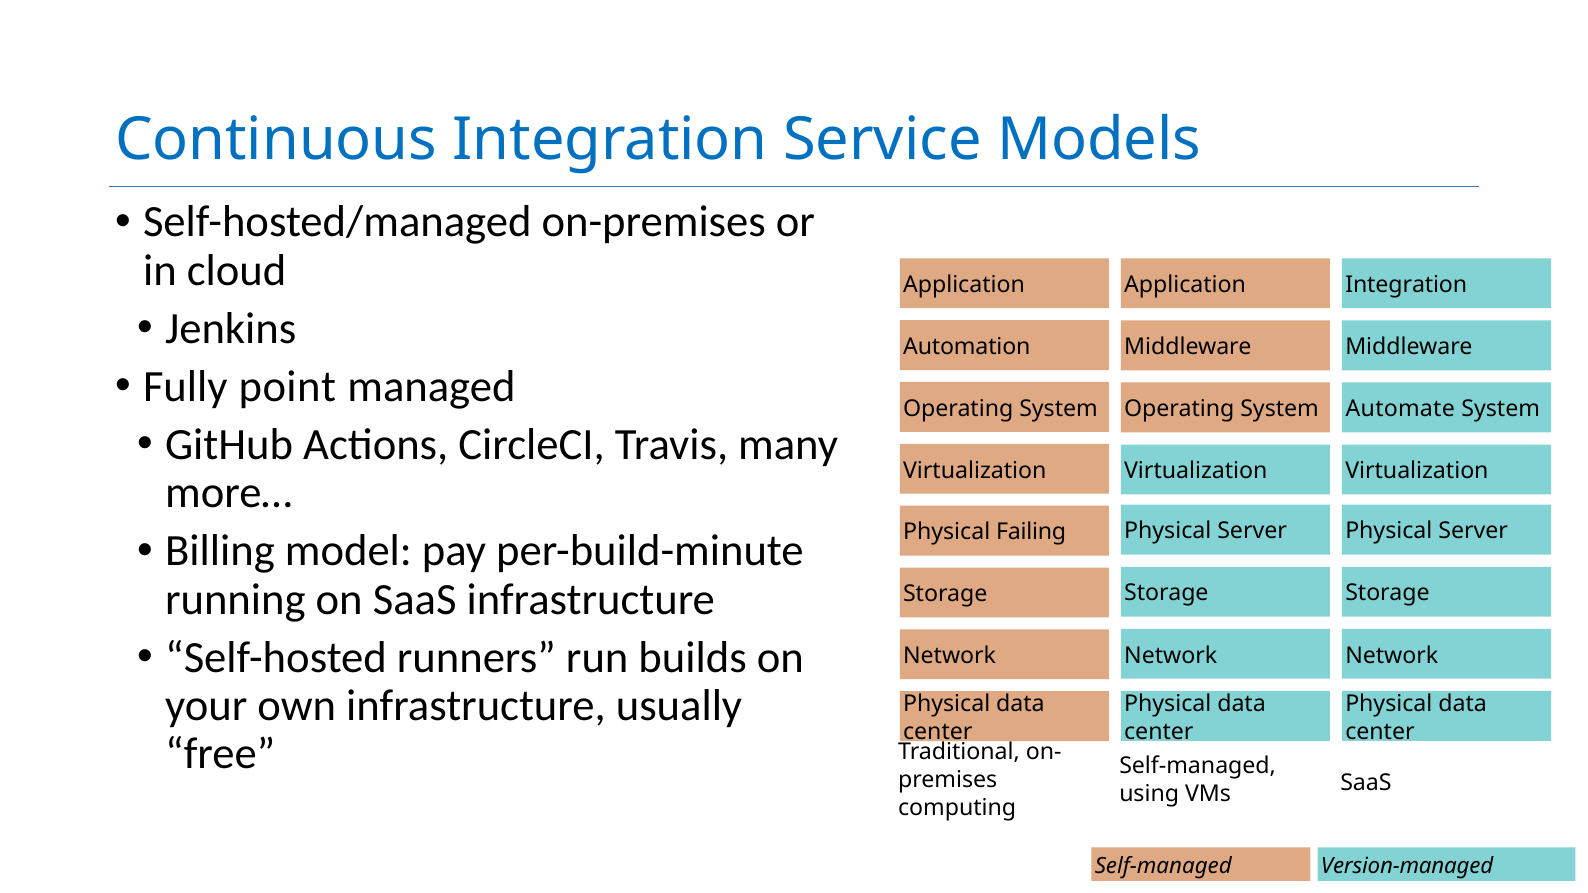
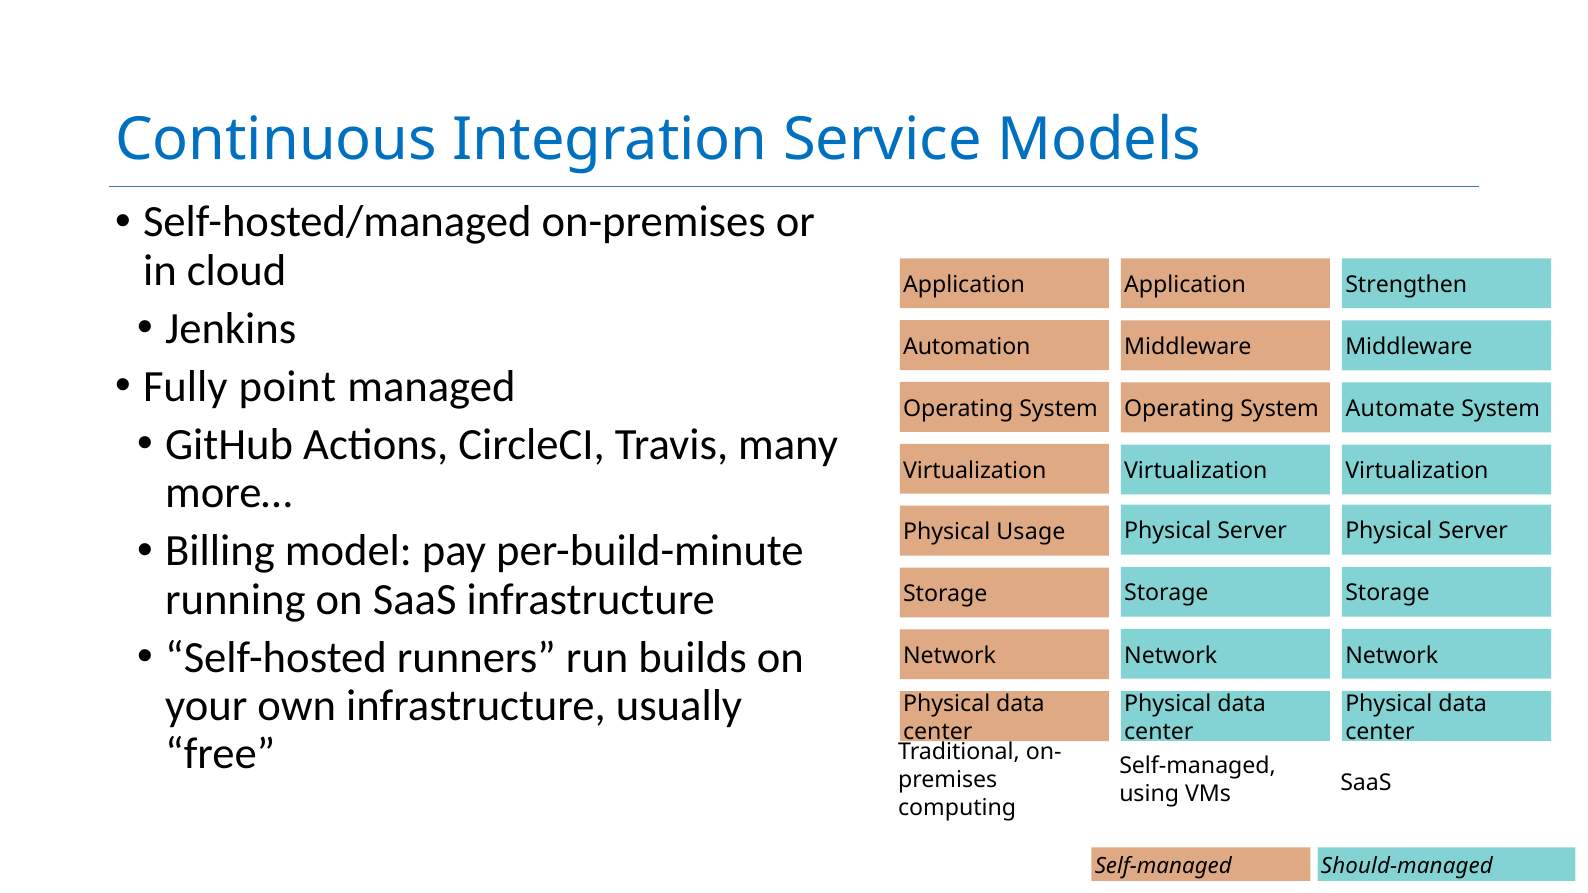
Integration: Integration -> Strengthen (1406, 285)
Failing: Failing -> Usage (1031, 532)
Version-managed: Version-managed -> Should-managed (1407, 866)
